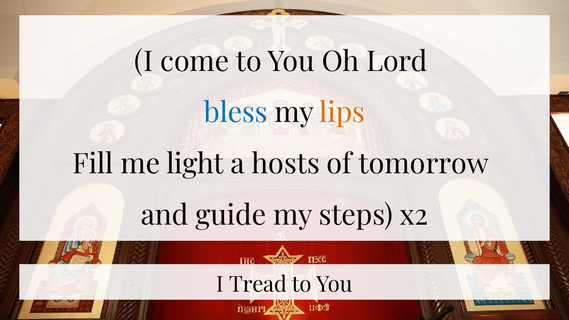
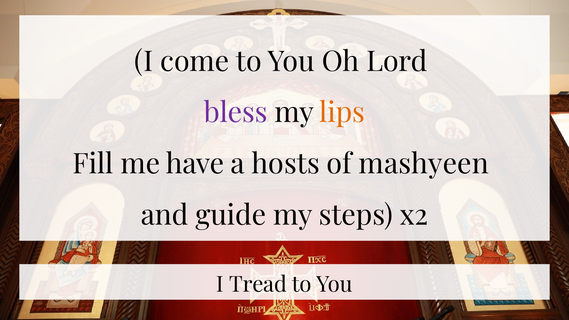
bless colour: blue -> purple (236, 113)
light: light -> have (195, 164)
tomorrow: tomorrow -> mashyeen (424, 164)
